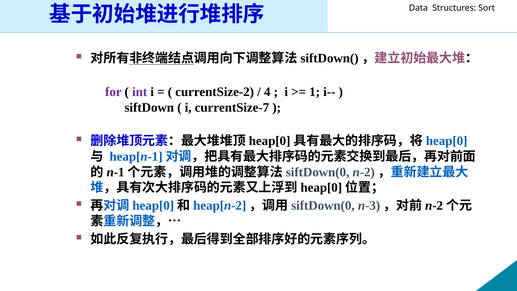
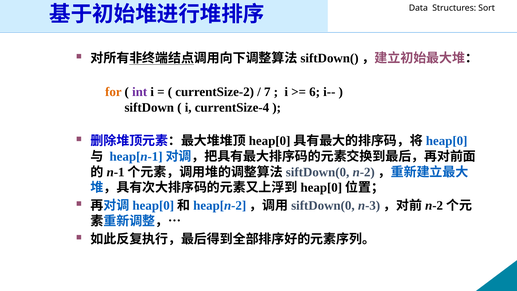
for colour: purple -> orange (113, 92)
4: 4 -> 7 (267, 92)
1: 1 -> 6 (315, 92)
currentSize-7: currentSize-7 -> currentSize-4 (232, 107)
